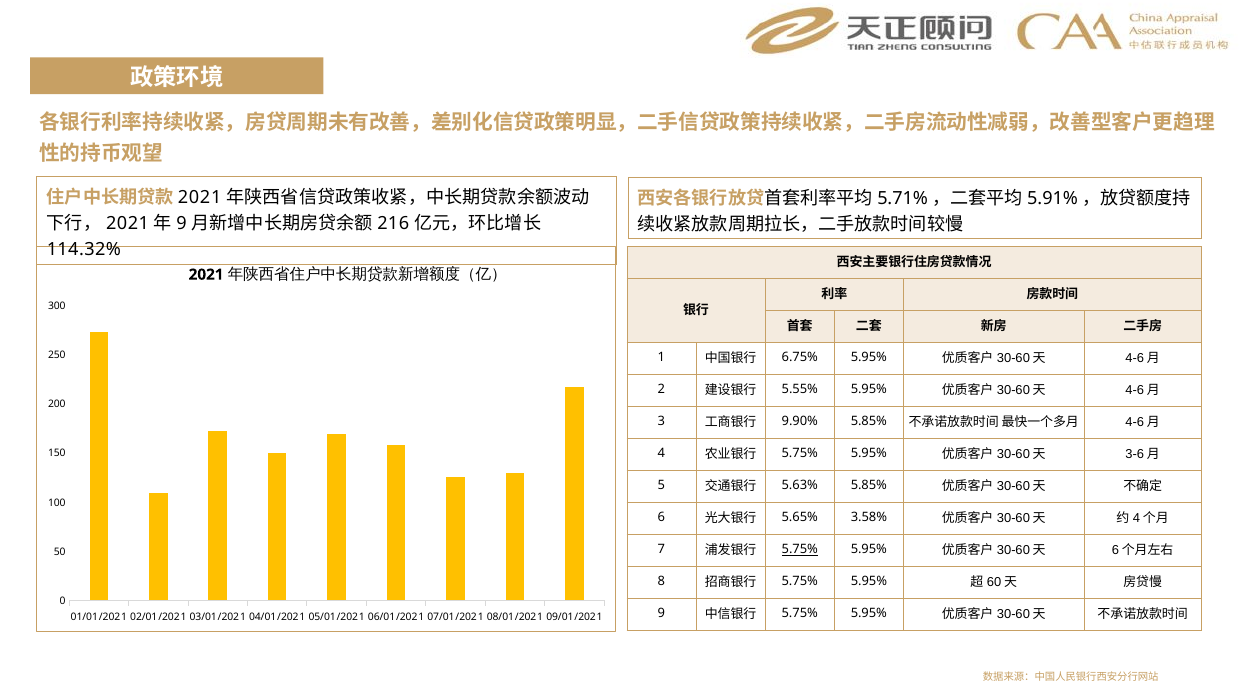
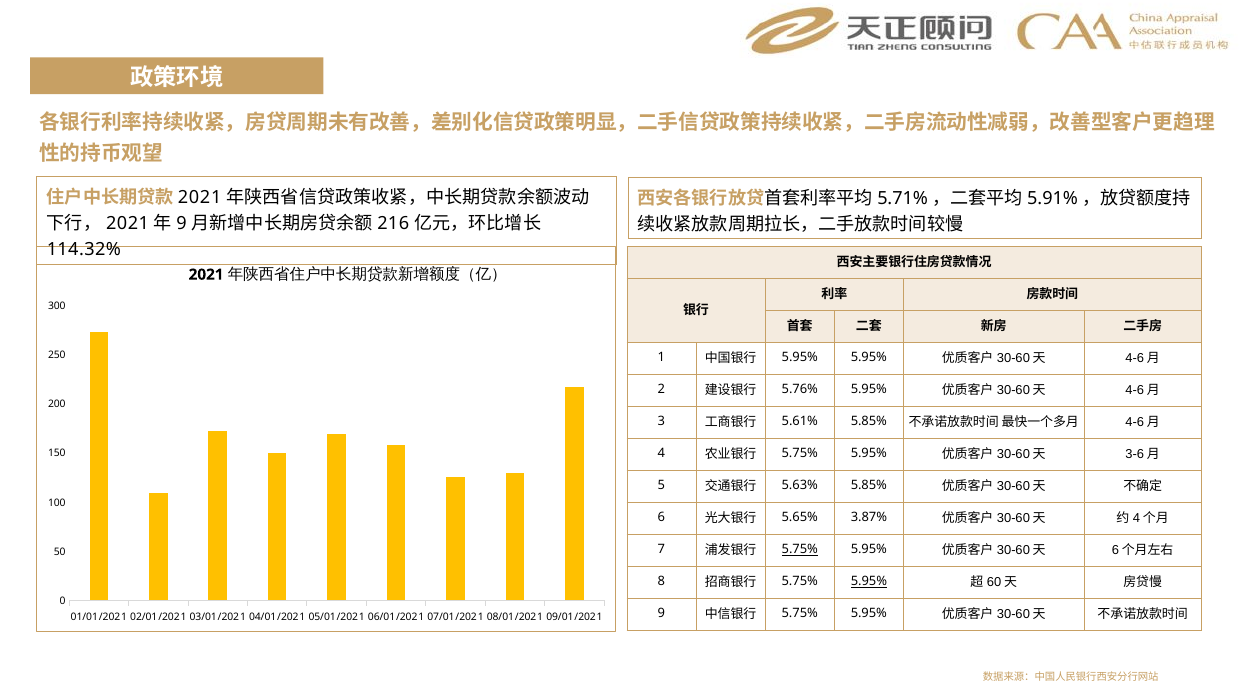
6.75%: 6.75% -> 5.95% (800, 358)
5.55%: 5.55% -> 5.76% (800, 390)
9.90%: 9.90% -> 5.61% (800, 422)
3.58%: 3.58% -> 3.87% (869, 518)
5.95% underline: none -> present (869, 582)
